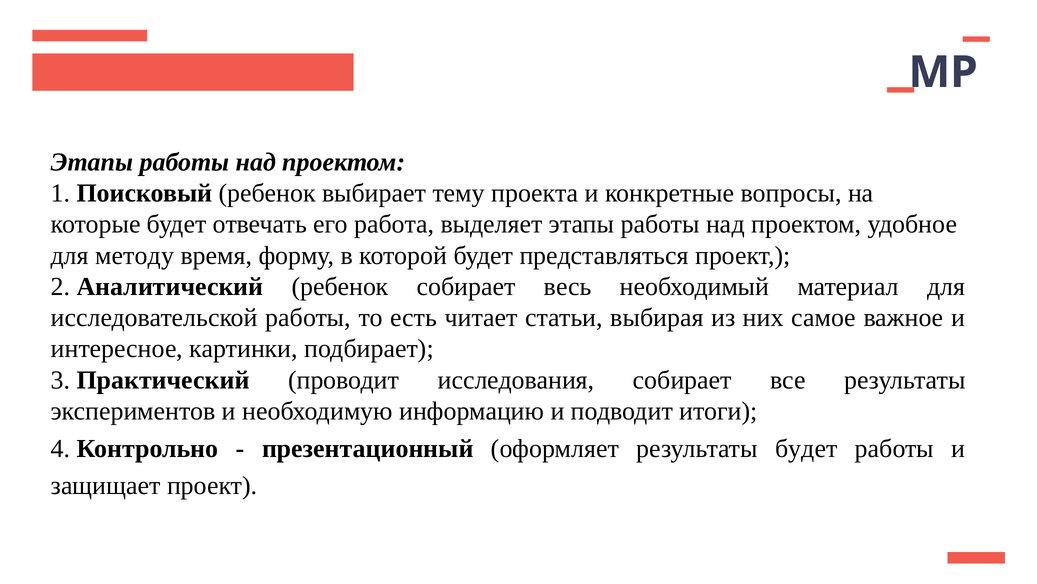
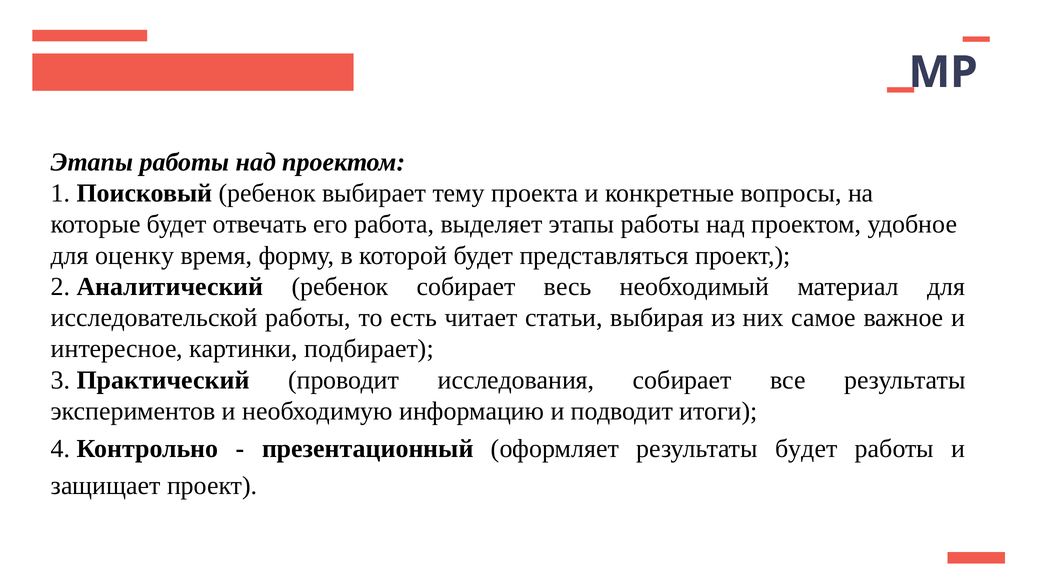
методу: методу -> оценку (135, 255)
